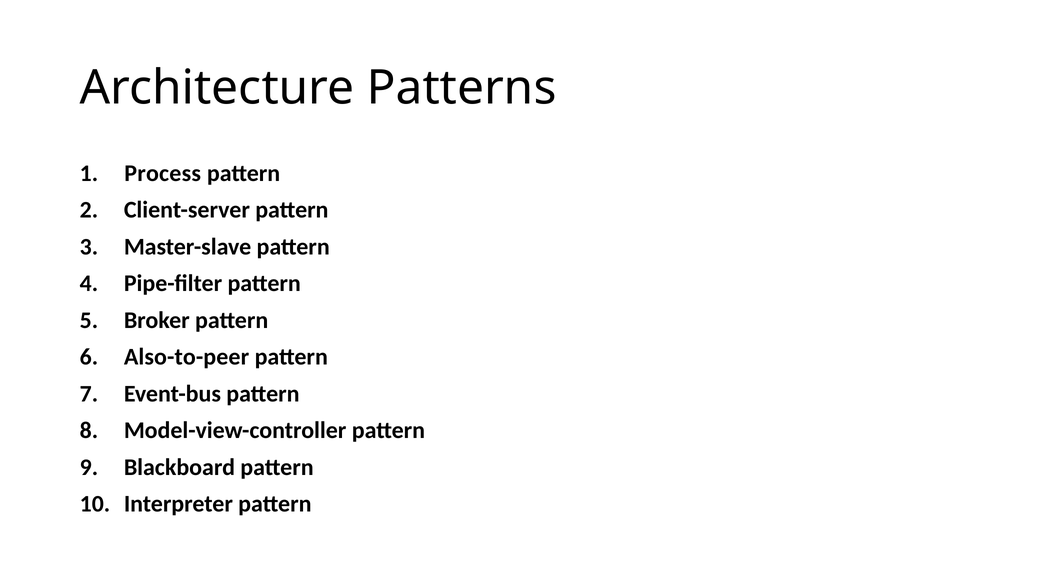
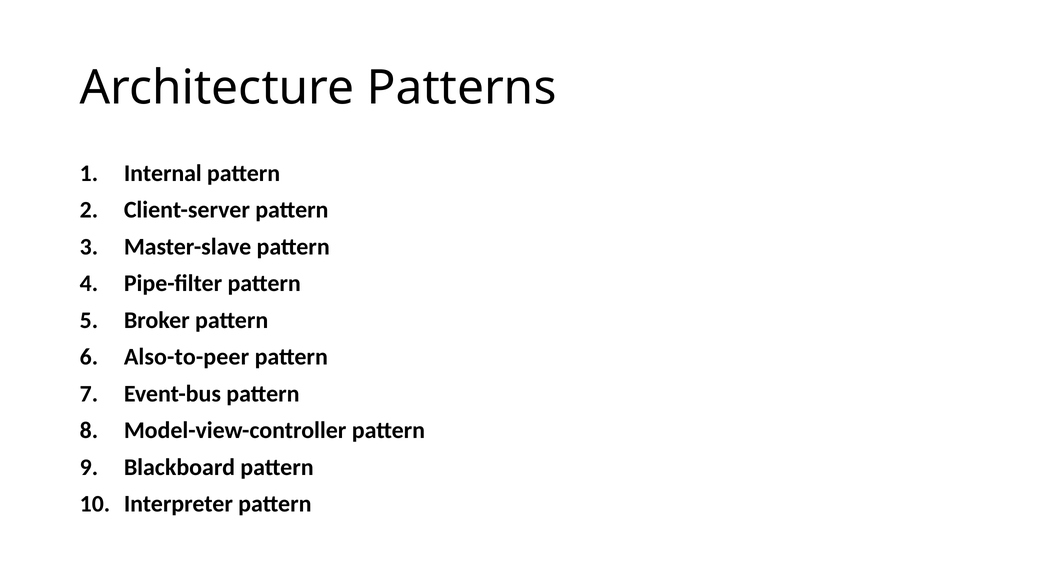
Process: Process -> Internal (163, 173)
